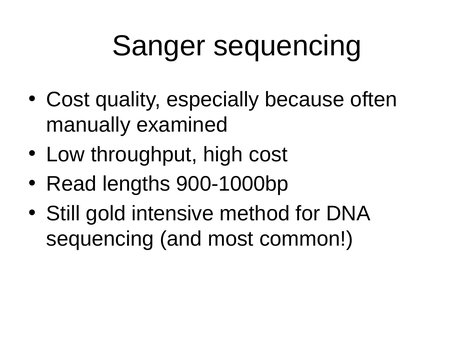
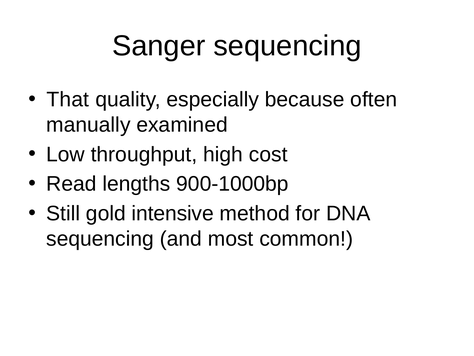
Cost: Cost -> That (68, 99)
